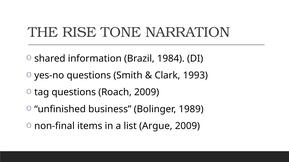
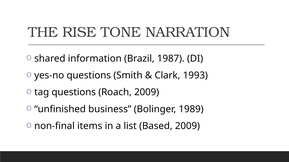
1984: 1984 -> 1987 (171, 59)
Argue: Argue -> Based (156, 126)
